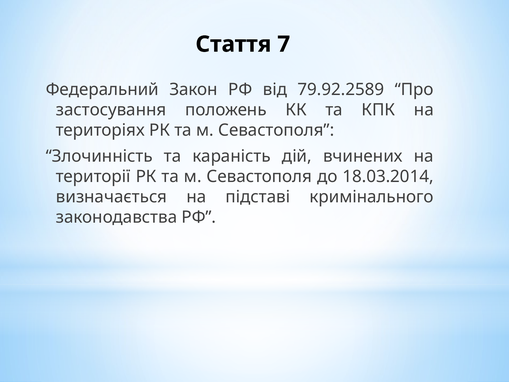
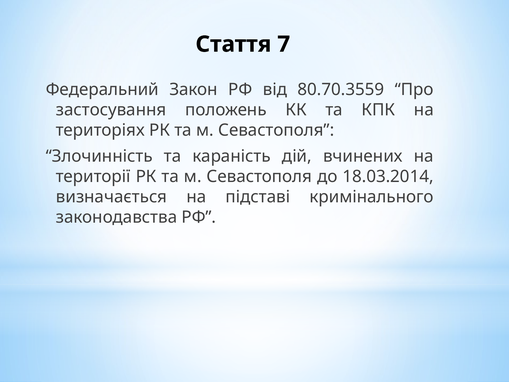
79.92.2589: 79.92.2589 -> 80.70.3559 (341, 89)
